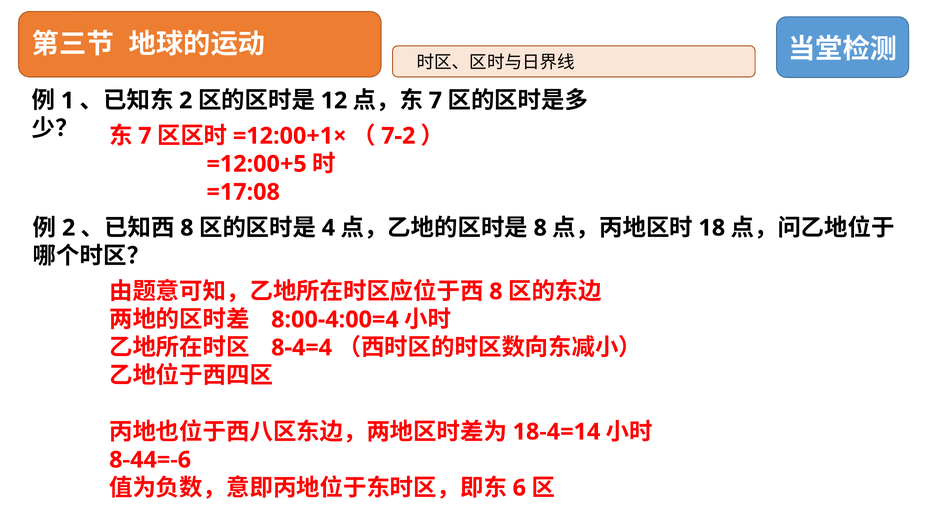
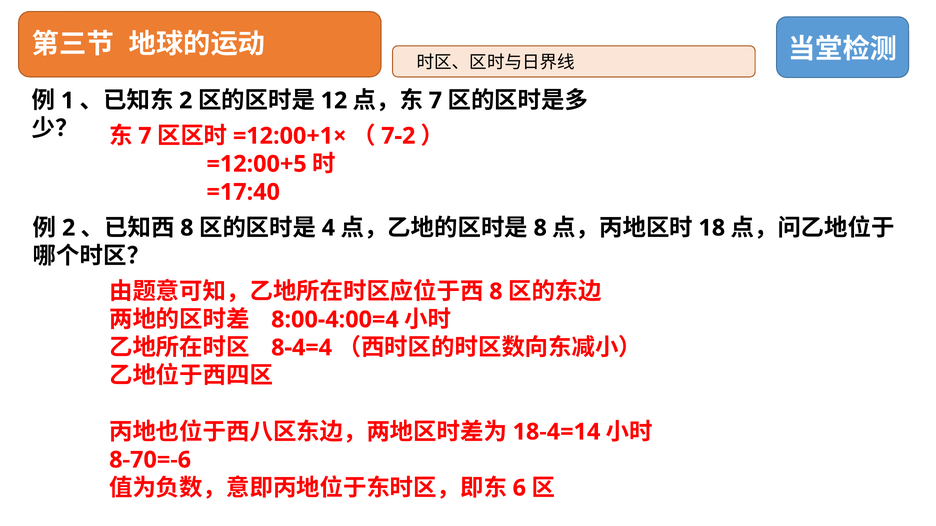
=17:08: =17:08 -> =17:40 (243, 192)
8-44=-6: 8-44=-6 -> 8-70=-6 (150, 460)
